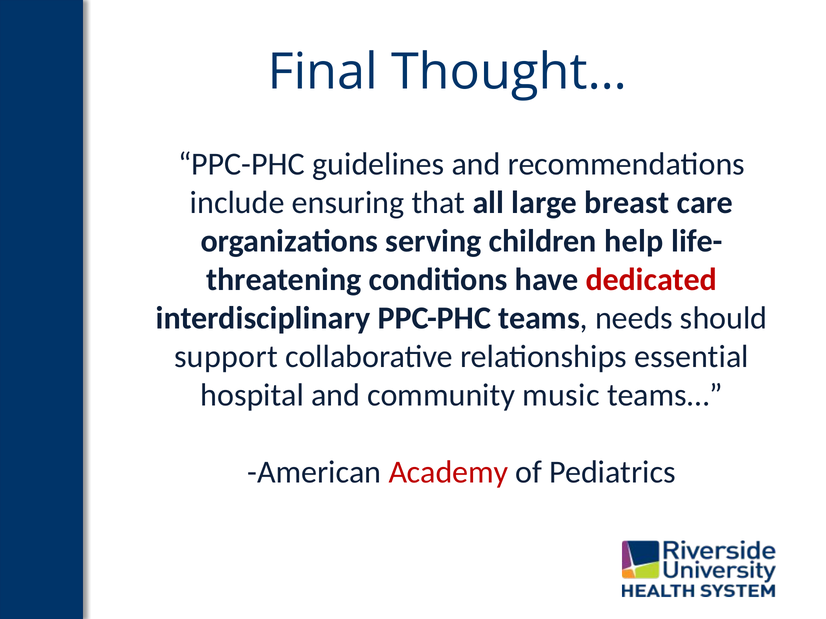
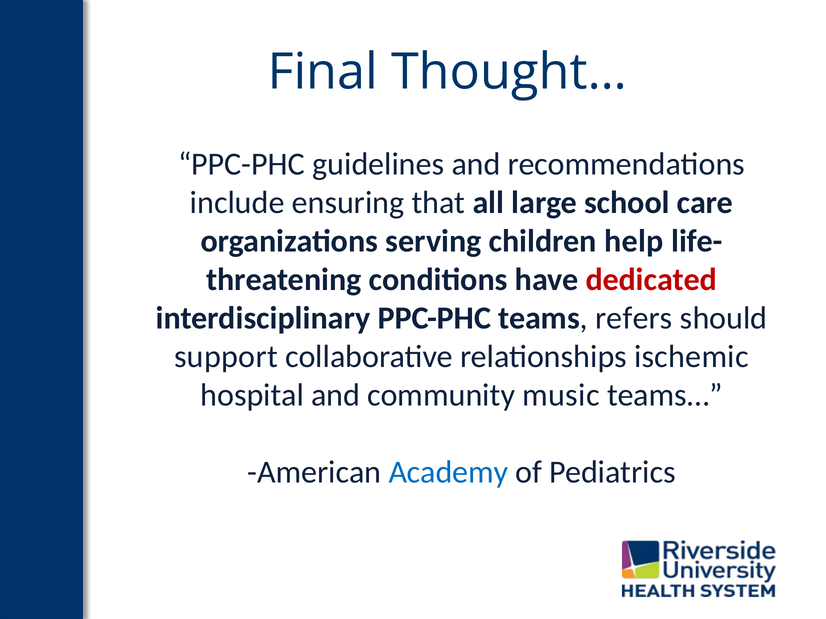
breast: breast -> school (627, 203)
needs: needs -> refers (634, 318)
essential: essential -> ischemic (691, 357)
Academy colour: red -> blue (448, 473)
